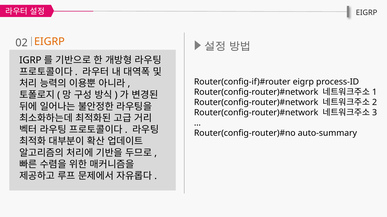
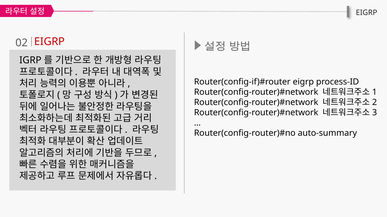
EIGRP colour: orange -> red (49, 42)
